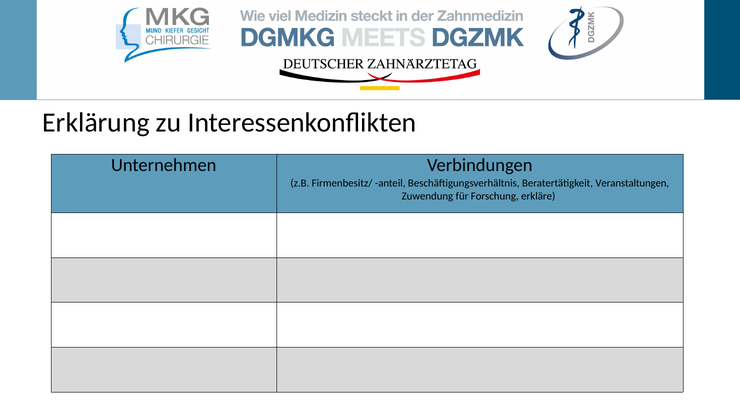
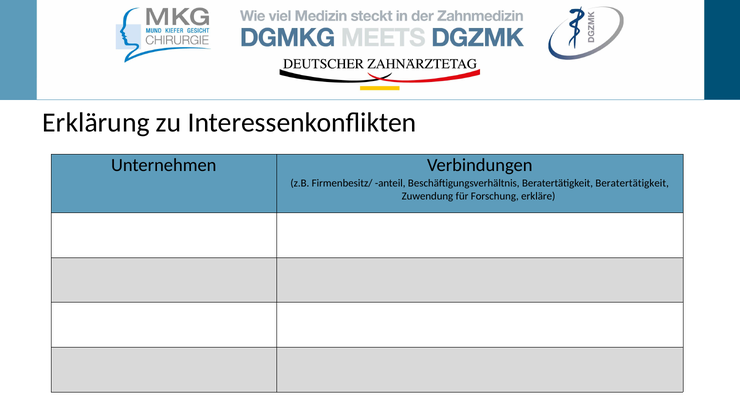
Beratertätigkeit Veranstaltungen: Veranstaltungen -> Beratertätigkeit (632, 183)
